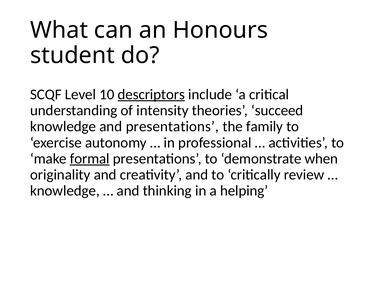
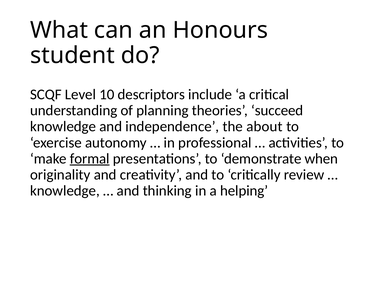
descriptors underline: present -> none (151, 94)
intensity: intensity -> planning (162, 111)
and presentations: presentations -> independence (172, 127)
family: family -> about (264, 127)
